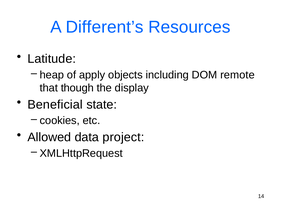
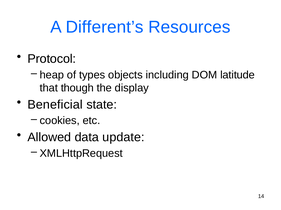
Latitude: Latitude -> Protocol (52, 59)
apply: apply -> types (92, 75)
remote: remote -> latitude (238, 75)
project: project -> update (123, 138)
